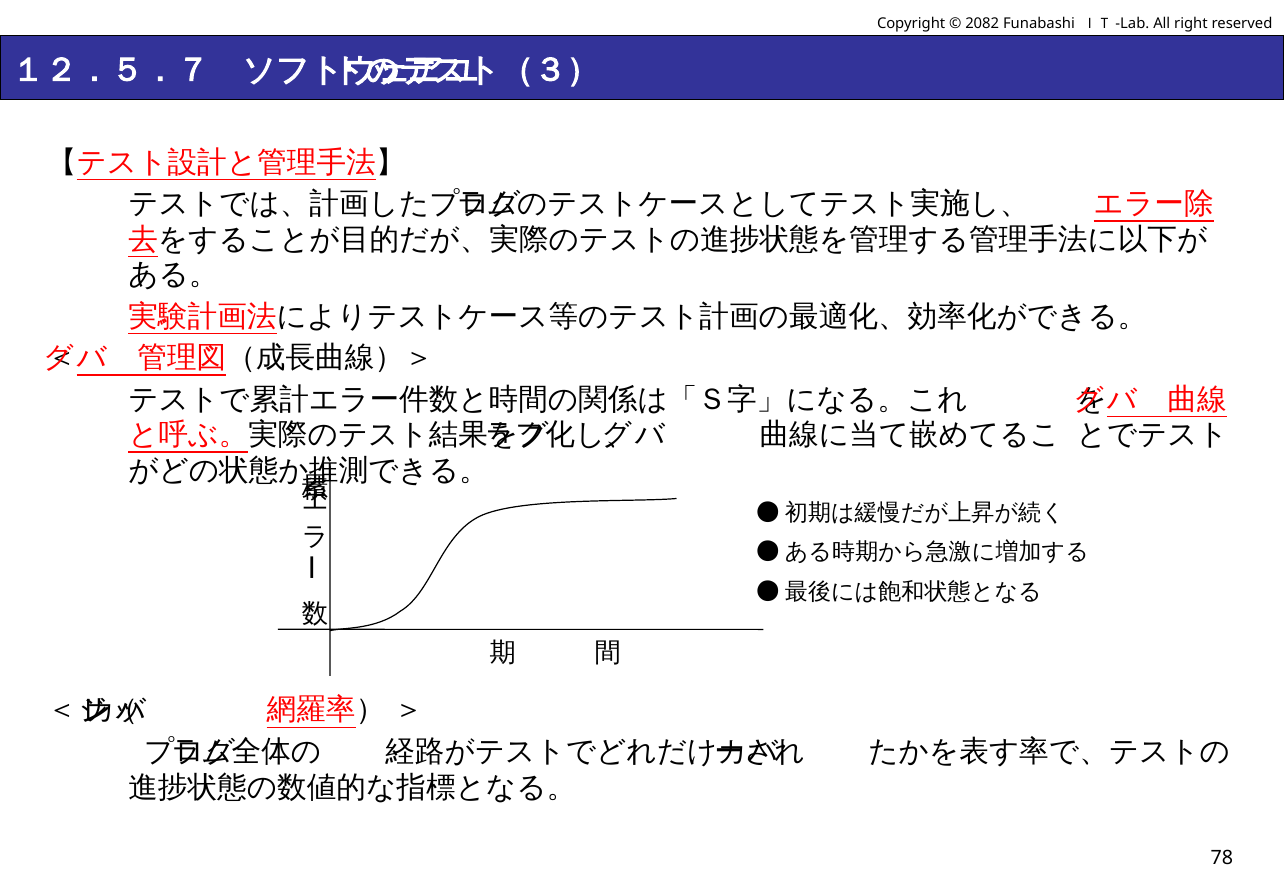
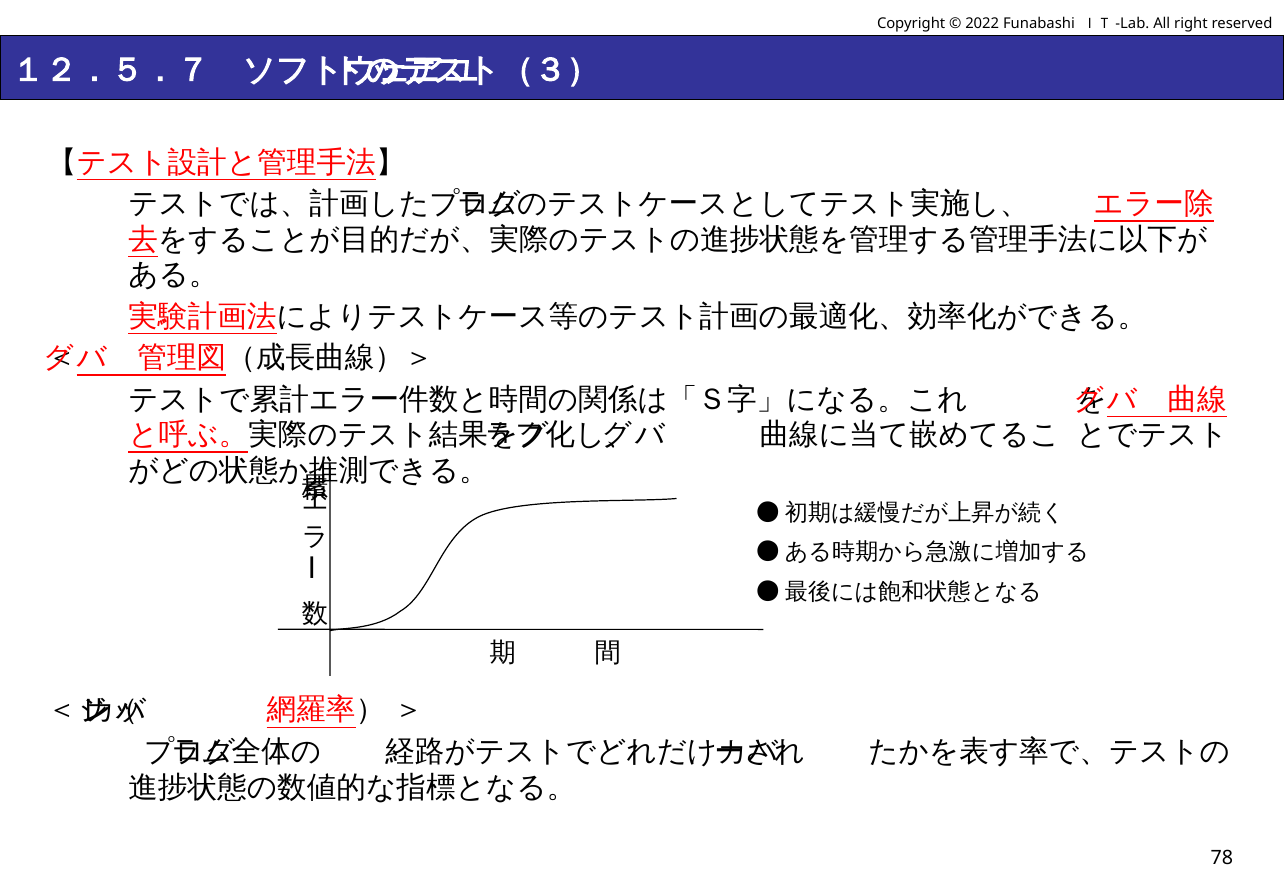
2082: 2082 -> 2022 (982, 24)
